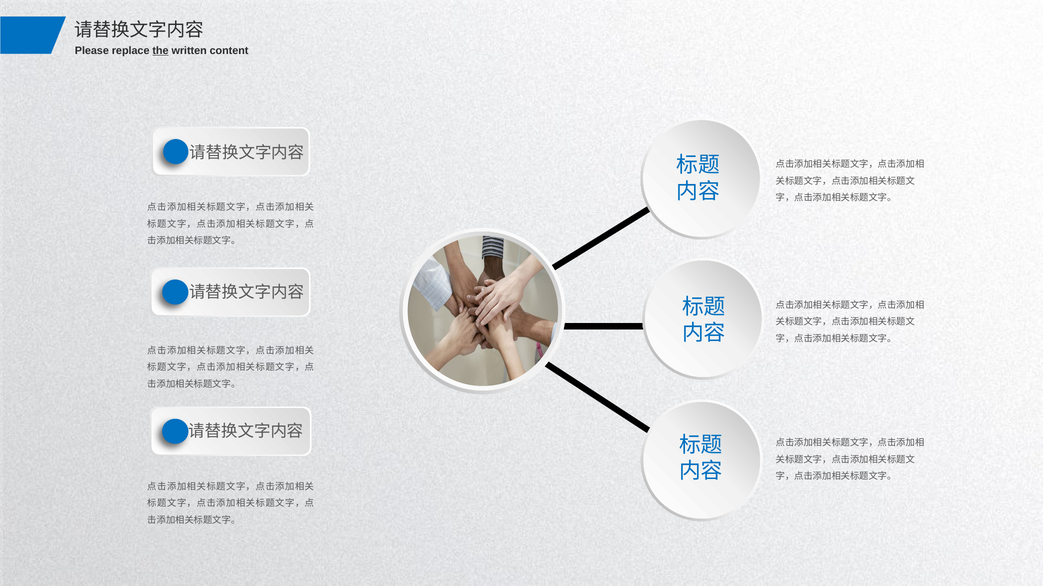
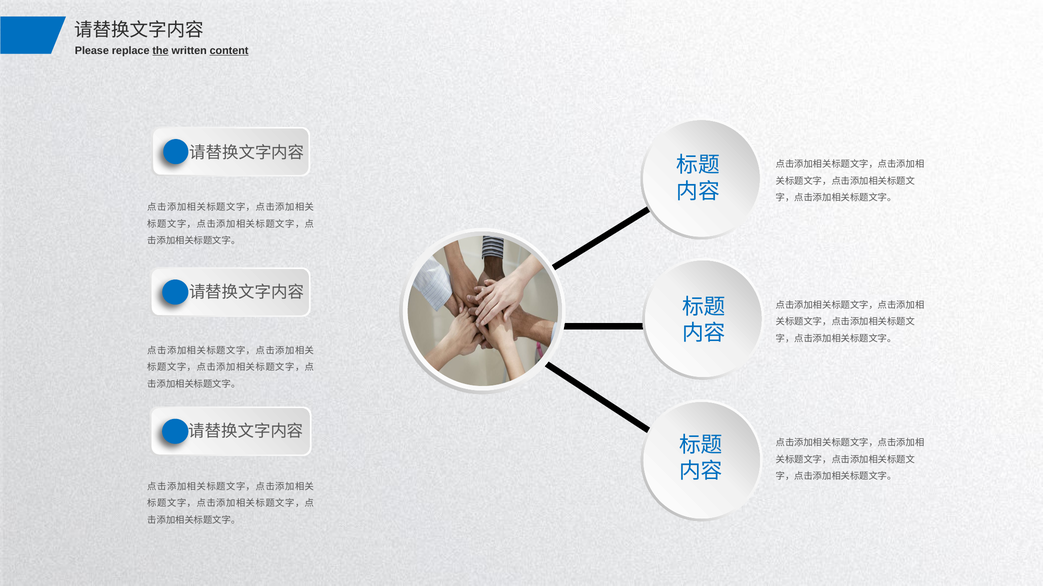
content underline: none -> present (229, 51)
